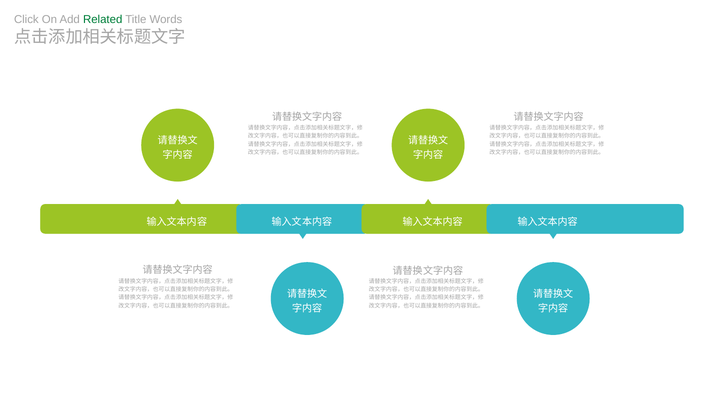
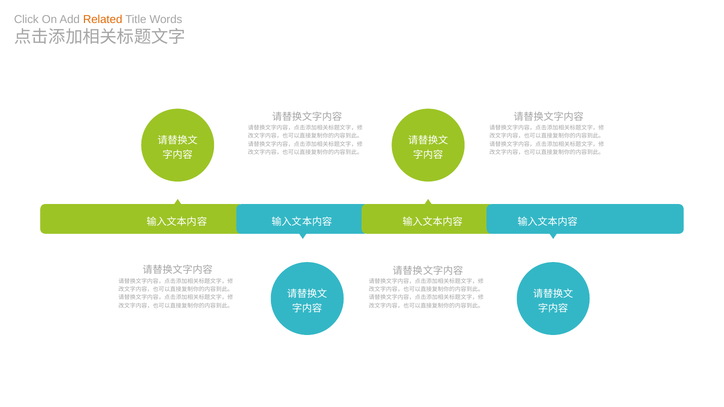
Related colour: green -> orange (103, 20)
